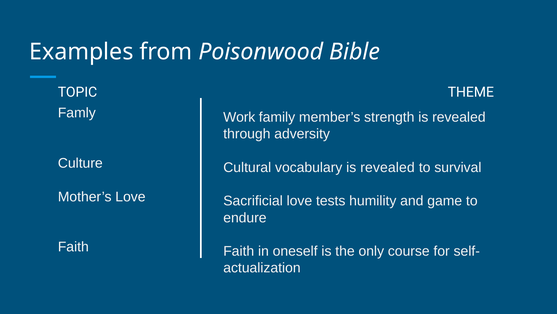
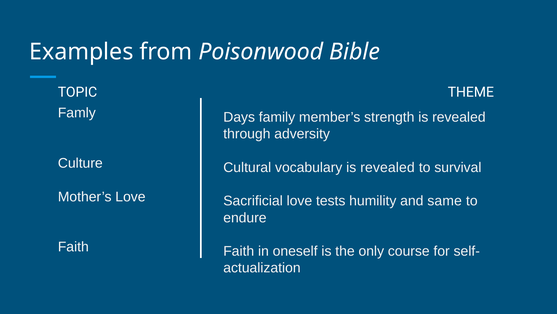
Work: Work -> Days (239, 117)
game: game -> same (445, 201)
